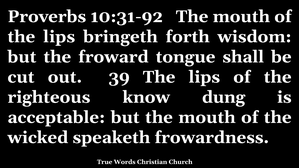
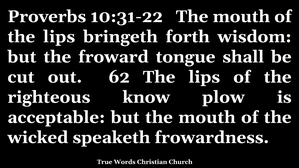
10:31-92: 10:31-92 -> 10:31-22 (127, 17)
39: 39 -> 62 (119, 77)
dung: dung -> plow (223, 97)
